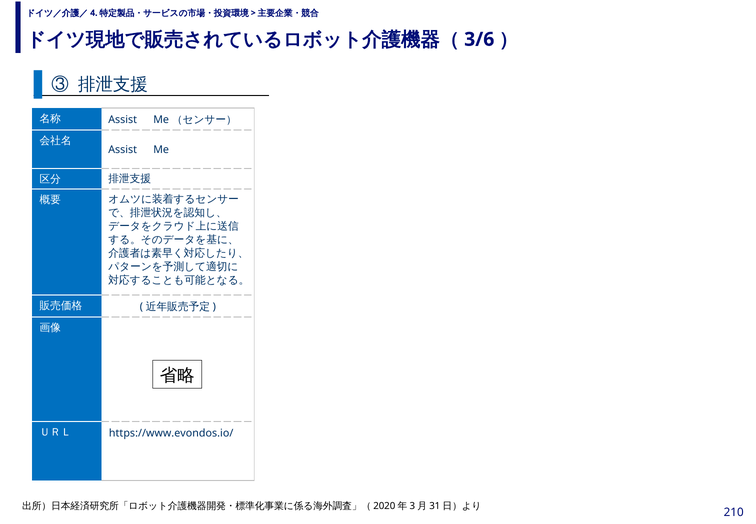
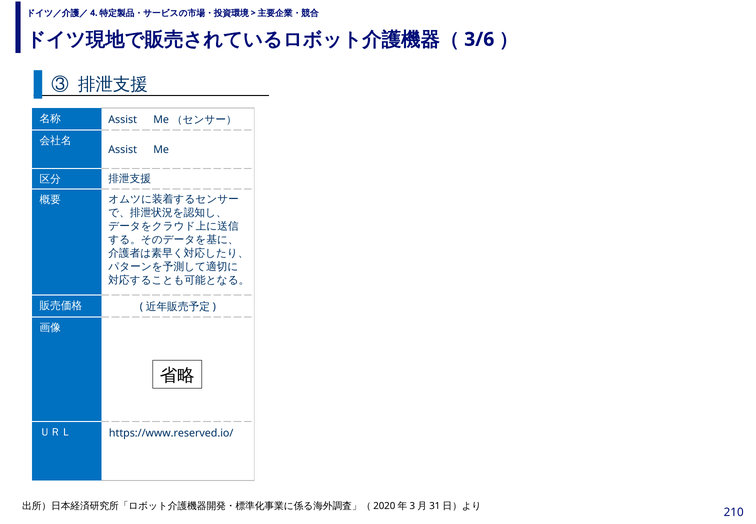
https://www.evondos.io/: https://www.evondos.io/ -> https://www.reserved.io/ (171, 433)
